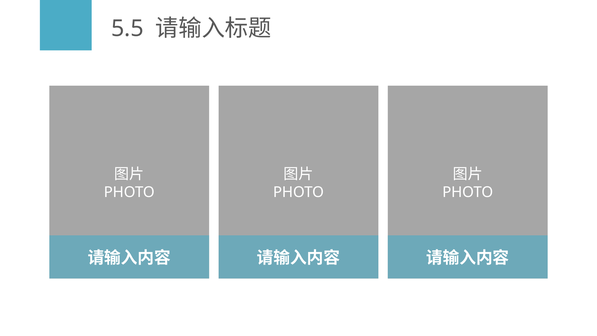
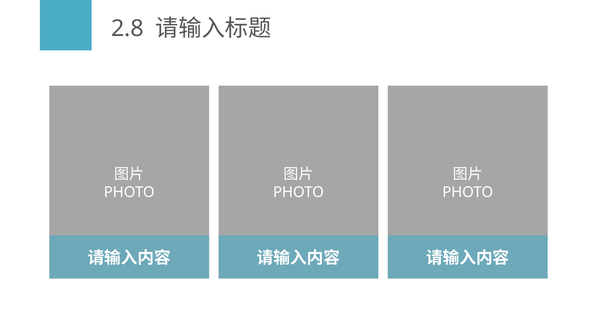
5.5: 5.5 -> 2.8 (127, 28)
